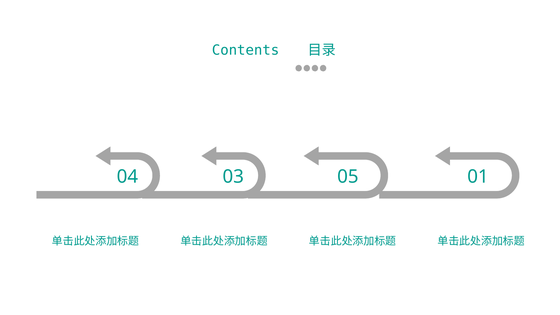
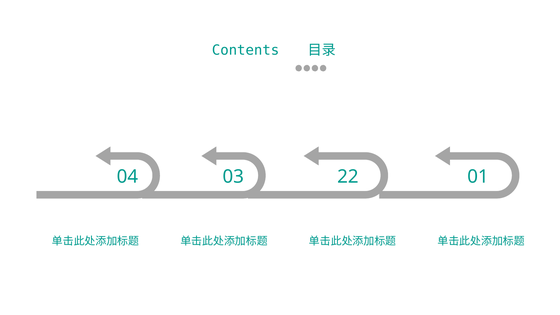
05: 05 -> 22 (348, 177)
